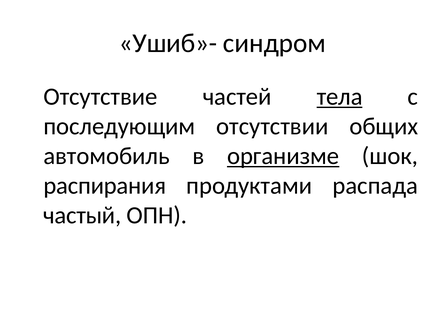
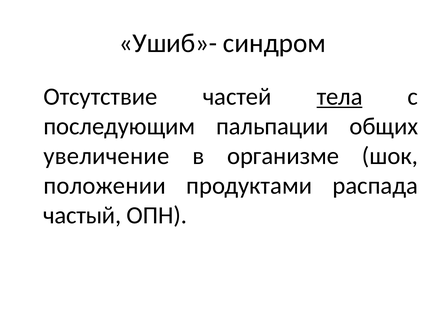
отсутствии: отсутствии -> пальпации (272, 126)
автомобиль: автомобиль -> увеличение (106, 156)
организме underline: present -> none (283, 156)
распирания: распирания -> положении (105, 186)
